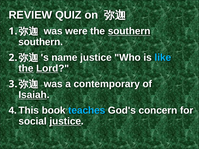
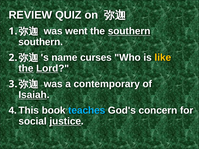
were: were -> went (76, 31)
name justice: justice -> curses (96, 58)
like colour: light blue -> yellow (163, 58)
